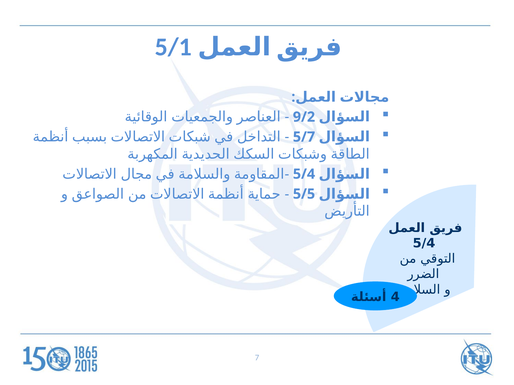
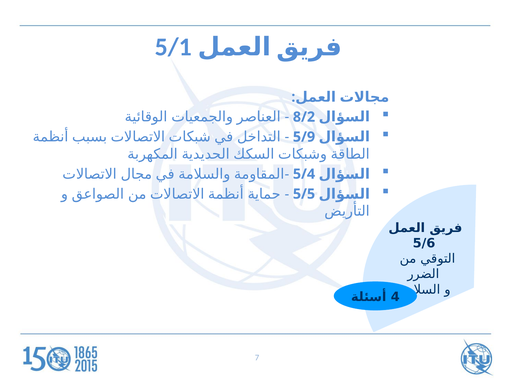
9/2: 9/2 -> 8/2 (304, 117)
5/7: 5/7 -> 5/9 (304, 137)
5/4: 5/4 -> 5/6 (424, 244)
